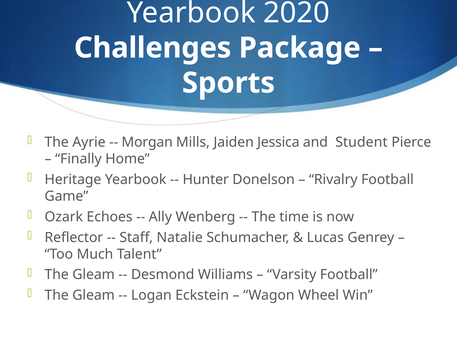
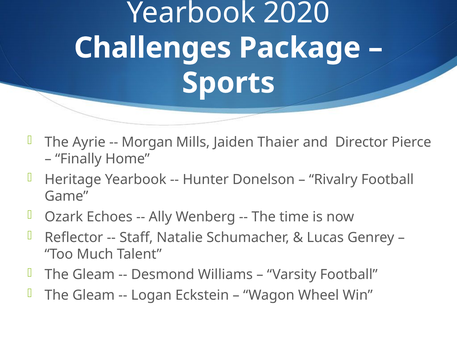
Jessica: Jessica -> Thaier (278, 142)
Student: Student -> Director (362, 142)
